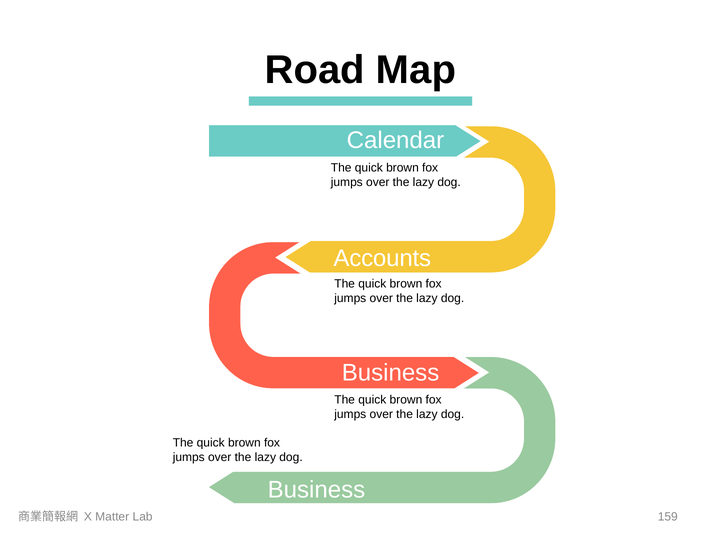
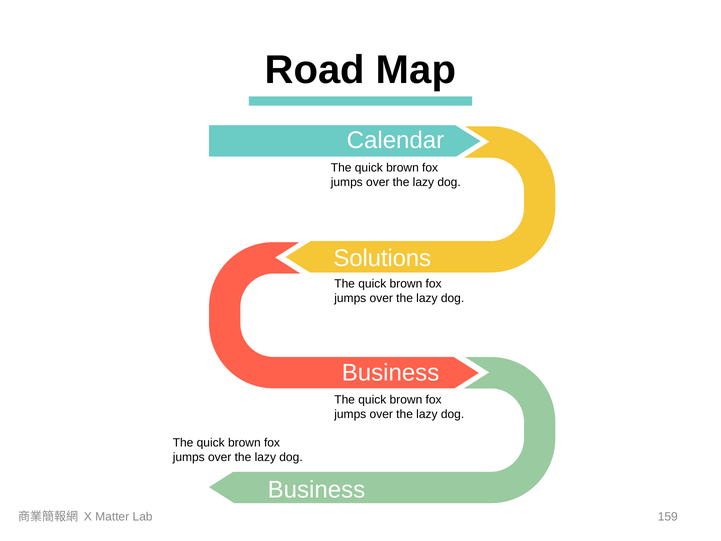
Accounts: Accounts -> Solutions (382, 258)
